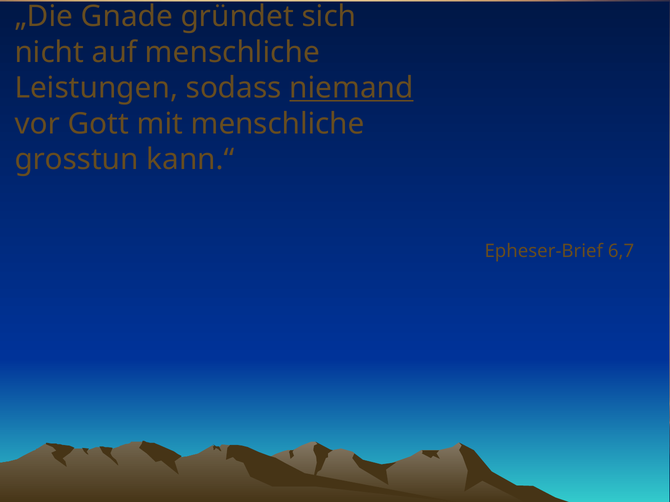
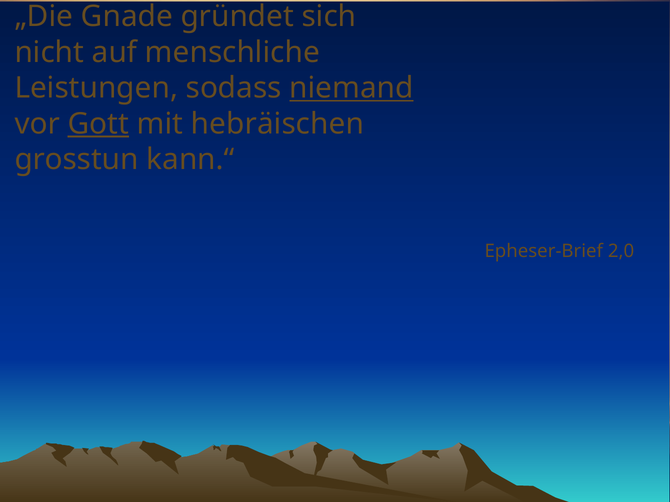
Gott underline: none -> present (98, 124)
mit menschliche: menschliche -> hebräischen (277, 124)
6,7: 6,7 -> 2,0 (621, 251)
